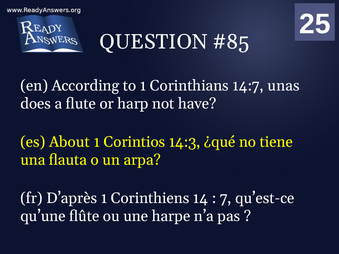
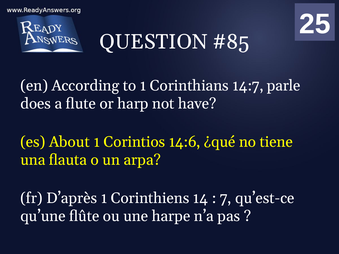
unas: unas -> parle (284, 86)
14:3: 14:3 -> 14:6 (185, 142)
